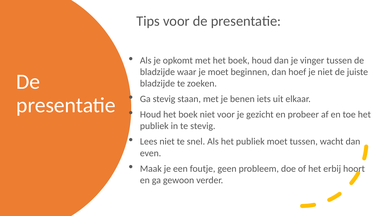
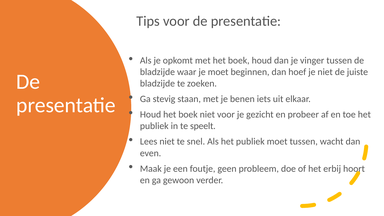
te stevig: stevig -> speelt (203, 126)
